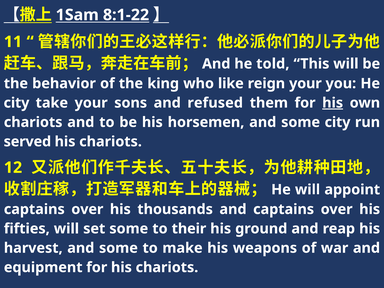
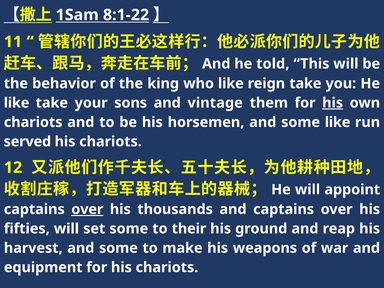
reign your: your -> take (305, 83)
city: city -> like (16, 103)
refused: refused -> vintage (215, 103)
some city: city -> like (338, 122)
over underline: none -> present (87, 209)
